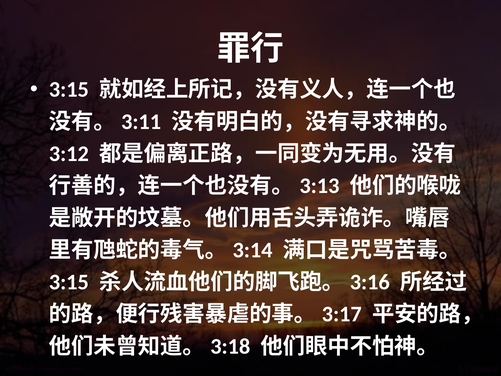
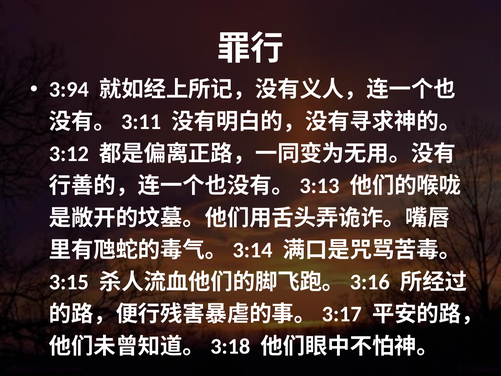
3:15: 3:15 -> 3:94 (69, 90)
